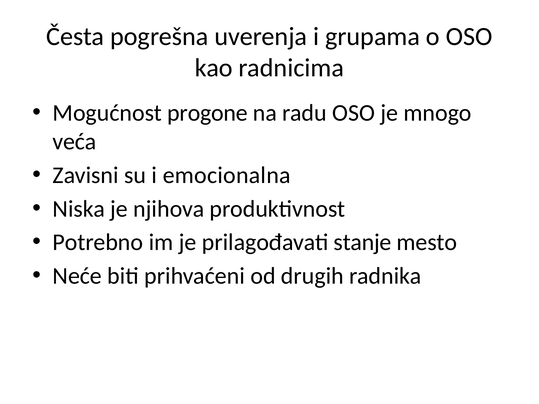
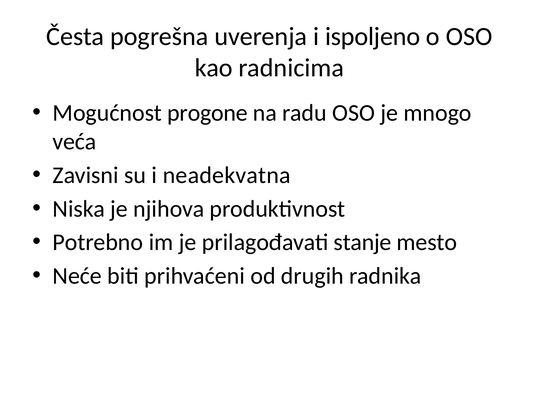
grupama: grupama -> ispoljeno (373, 36)
emocionalna: emocionalna -> neadekvatna (227, 175)
